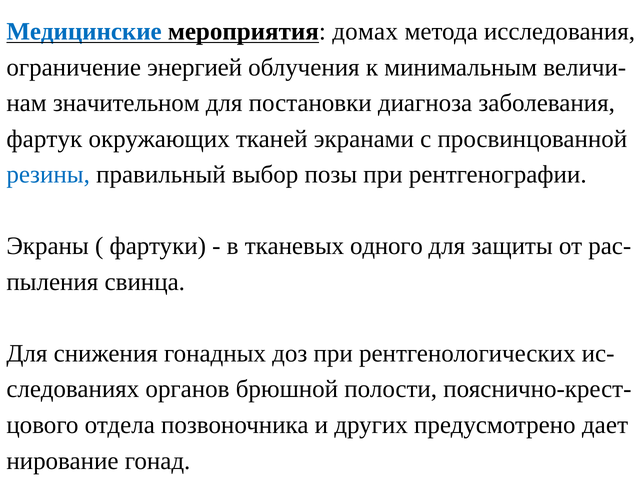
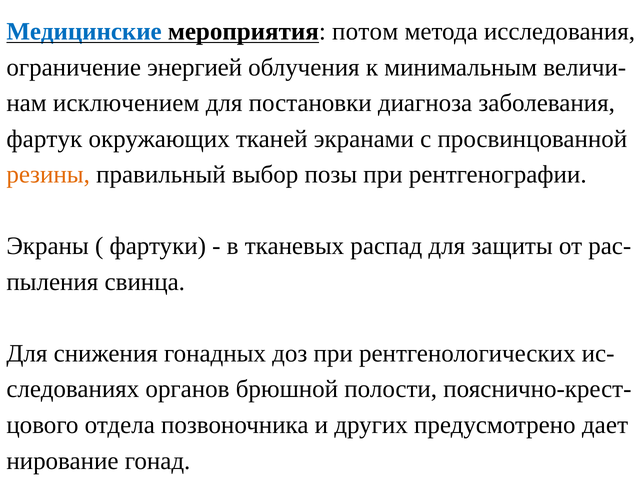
домах: домах -> потом (365, 31)
значительном: значительном -> исключением (126, 103)
резины colour: blue -> orange (48, 175)
одного: одного -> распад (386, 246)
